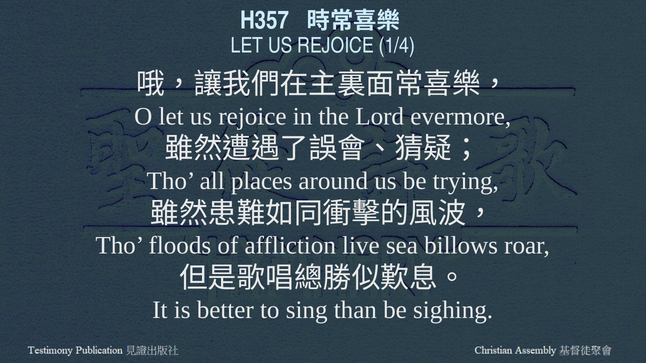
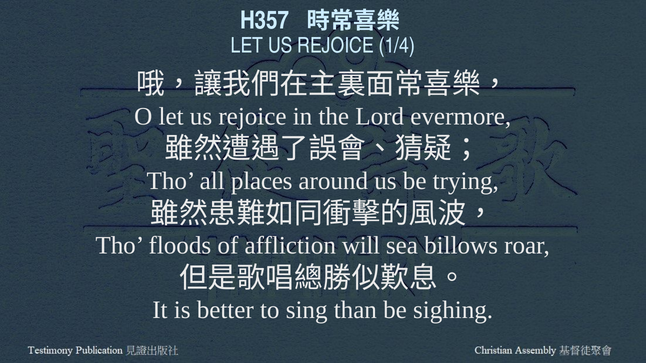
live: live -> will (361, 246)
